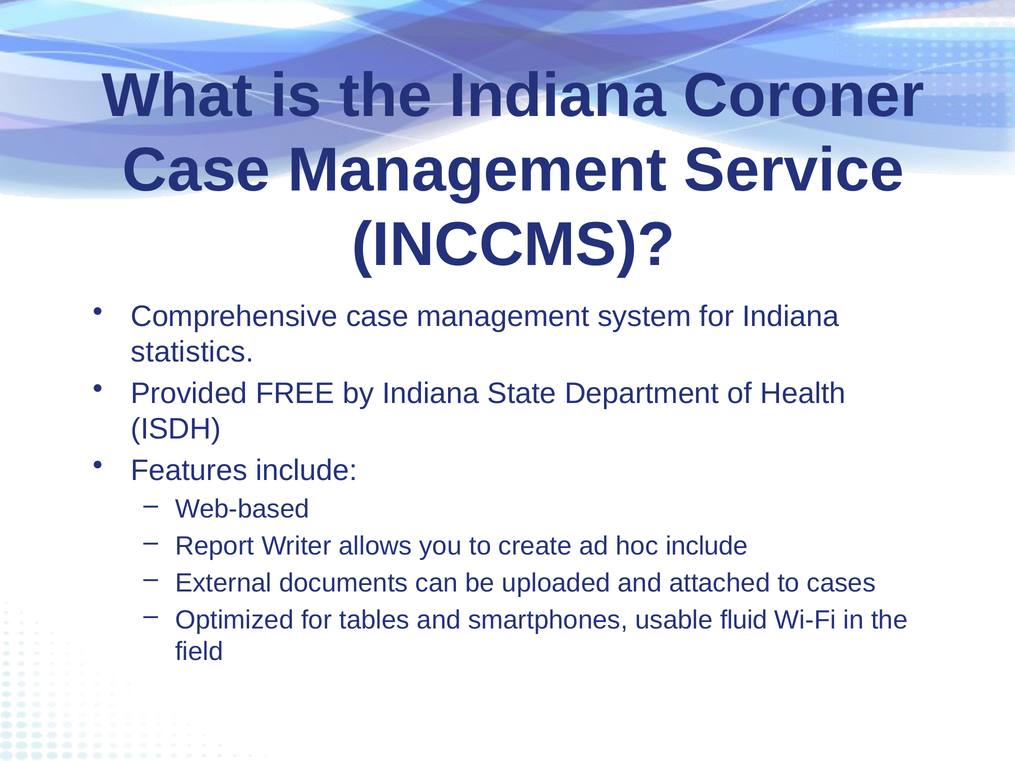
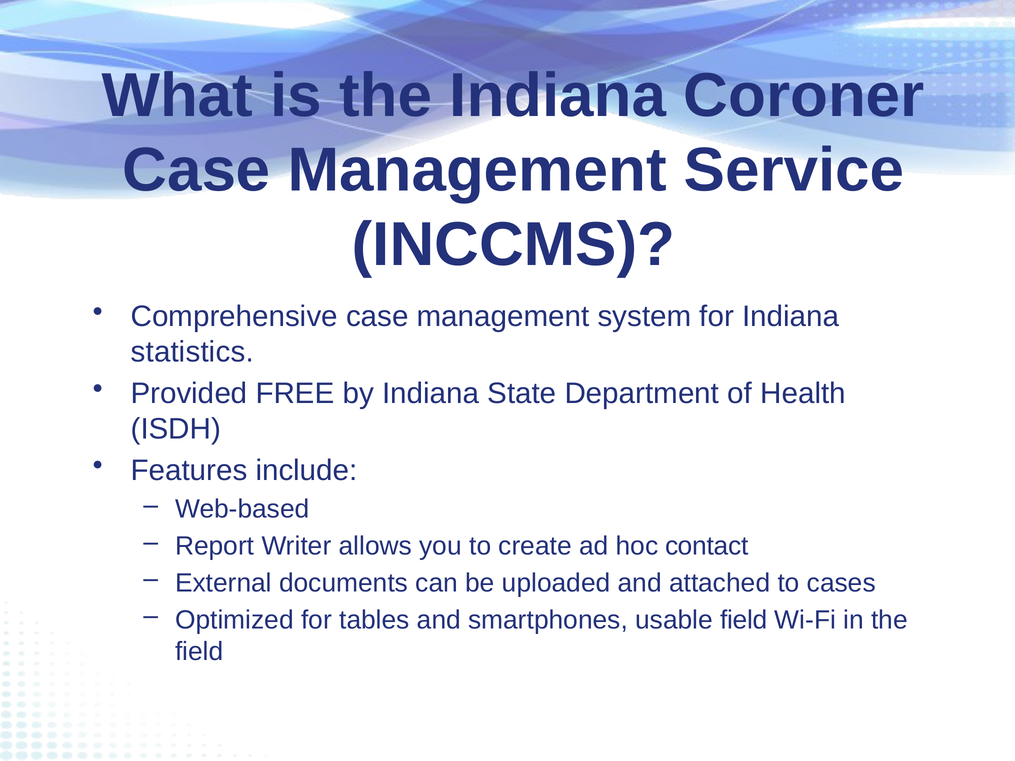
hoc include: include -> contact (707, 546)
usable fluid: fluid -> field (744, 620)
